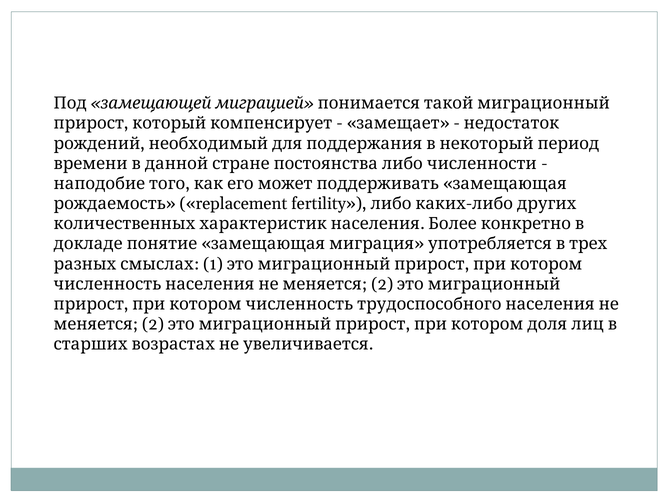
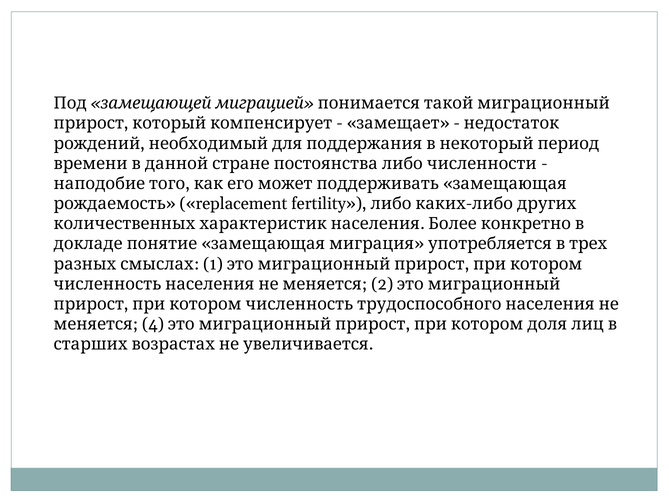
2: 2 -> 4 (153, 324)
